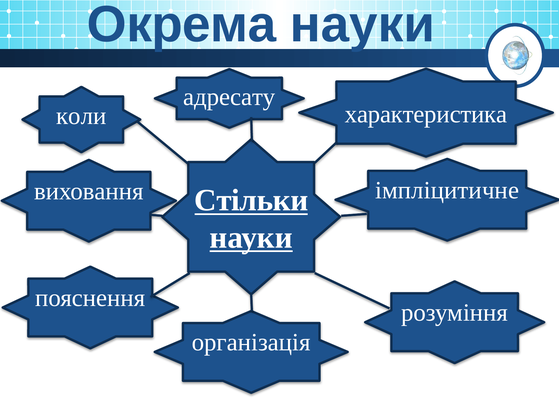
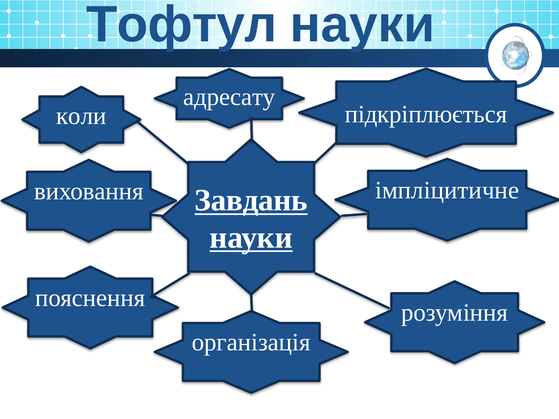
Окрема: Окрема -> Тофтул (182, 25)
характеристика: характеристика -> підкріплюється (426, 114)
Стільки: Стільки -> Завдань (251, 201)
